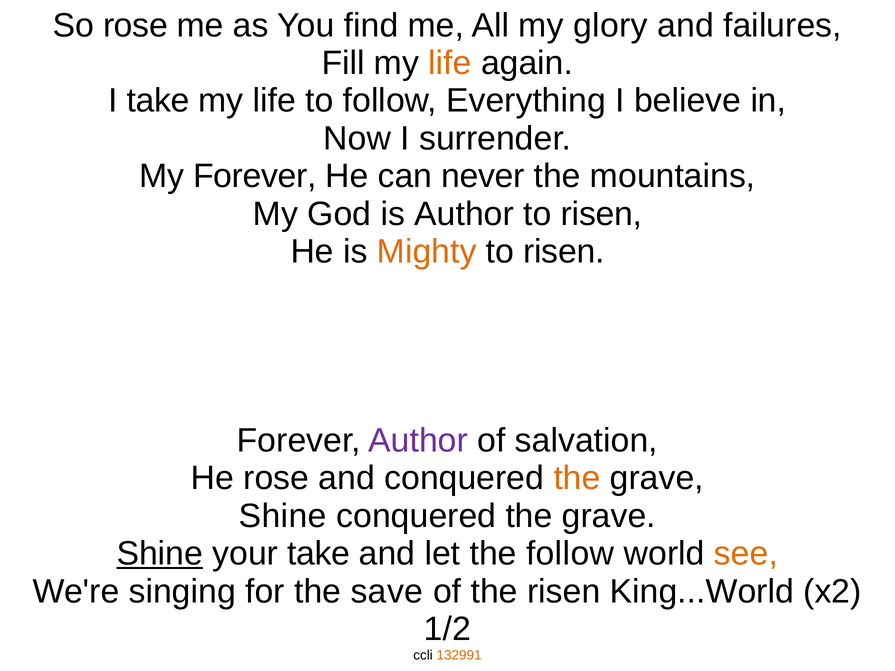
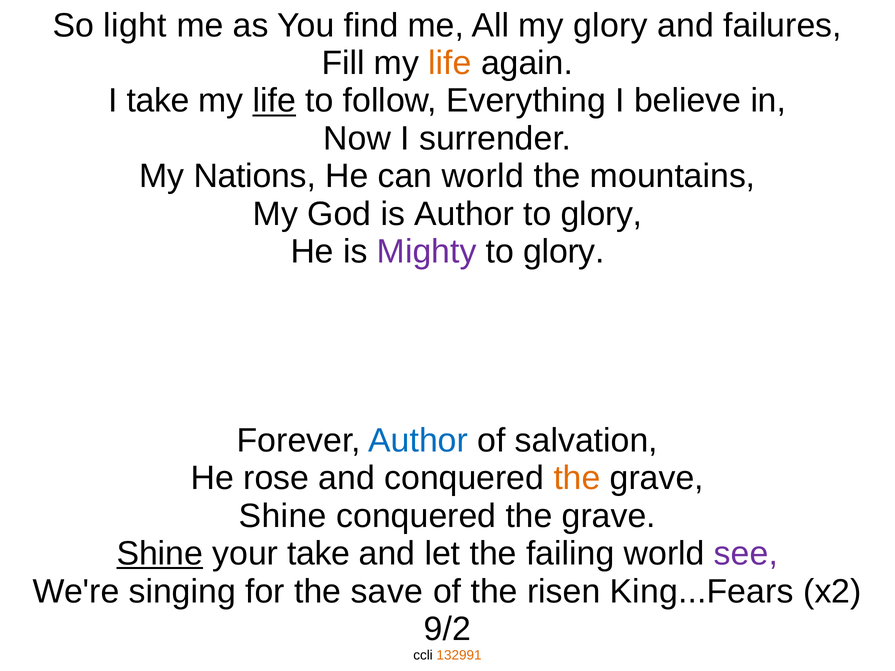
So rose: rose -> light (135, 25)
life underline: none -> present (274, 101)
My Forever: Forever -> Nations (255, 176)
can never: never -> world (483, 176)
risen: risen -> glory (601, 214)
Mighty colour: orange -> purple (427, 252)
risen: risen -> glory (564, 252)
Author colour: purple -> blue (418, 441)
the follow: follow -> failing (570, 554)
see colour: orange -> purple (746, 554)
King...World: King...World -> King...Fears (702, 592)
1/2: 1/2 -> 9/2 (447, 629)
